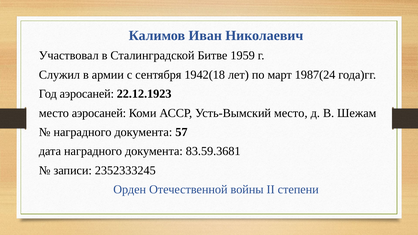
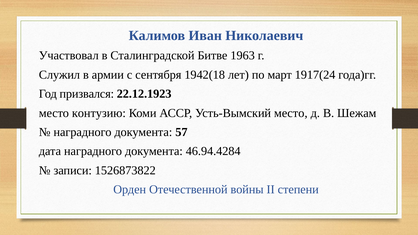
1959: 1959 -> 1963 (243, 56)
1987(24: 1987(24 -> 1917(24 (315, 75)
Год аэросаней: аэросаней -> призвался (87, 94)
место аэросаней: аэросаней -> контузию (99, 113)
83.59.3681: 83.59.3681 -> 46.94.4284 (213, 151)
2352333245: 2352333245 -> 1526873822 (125, 170)
